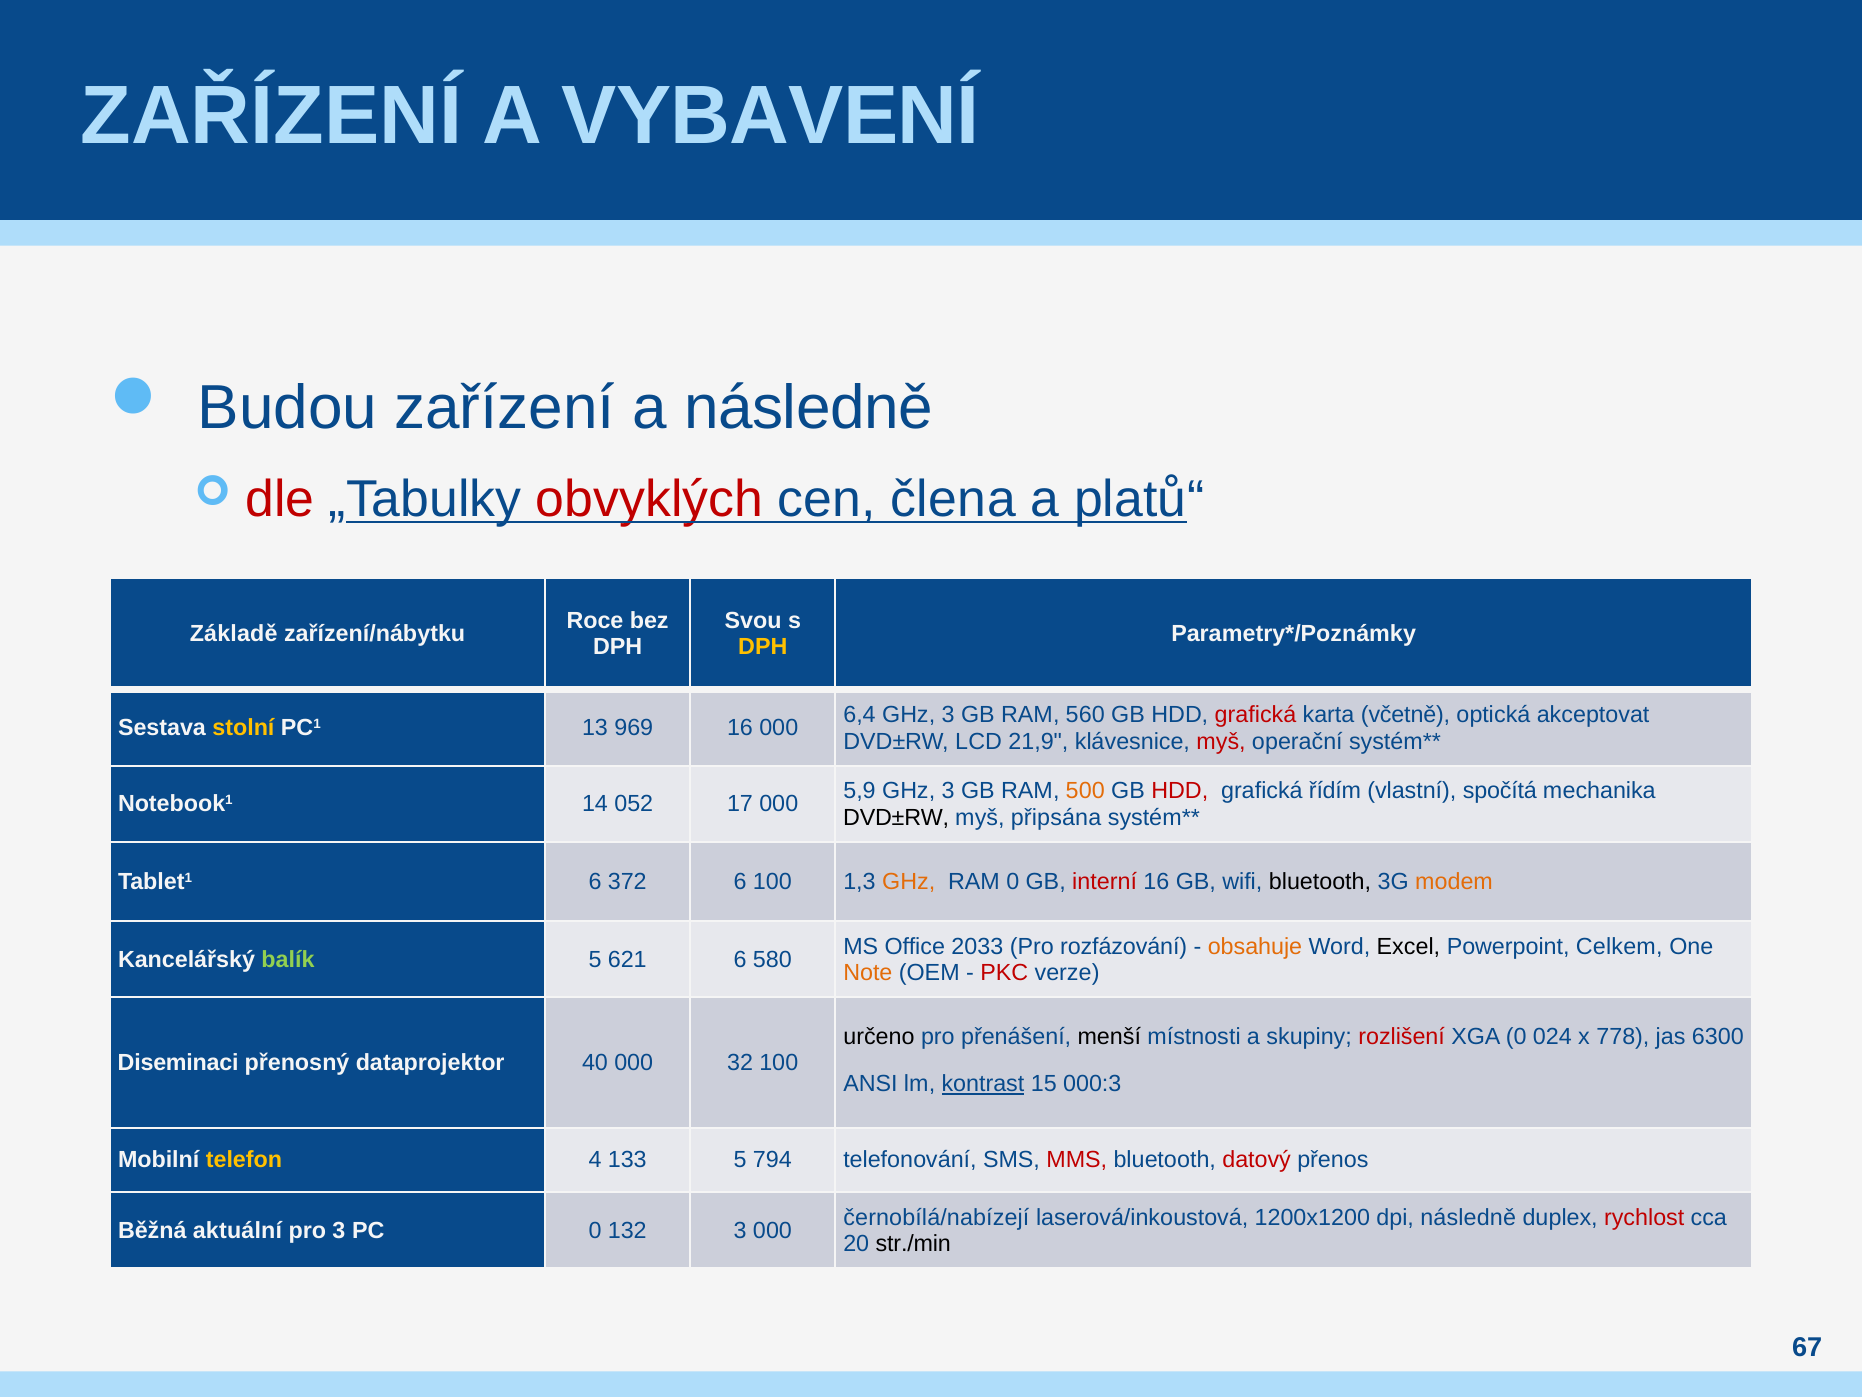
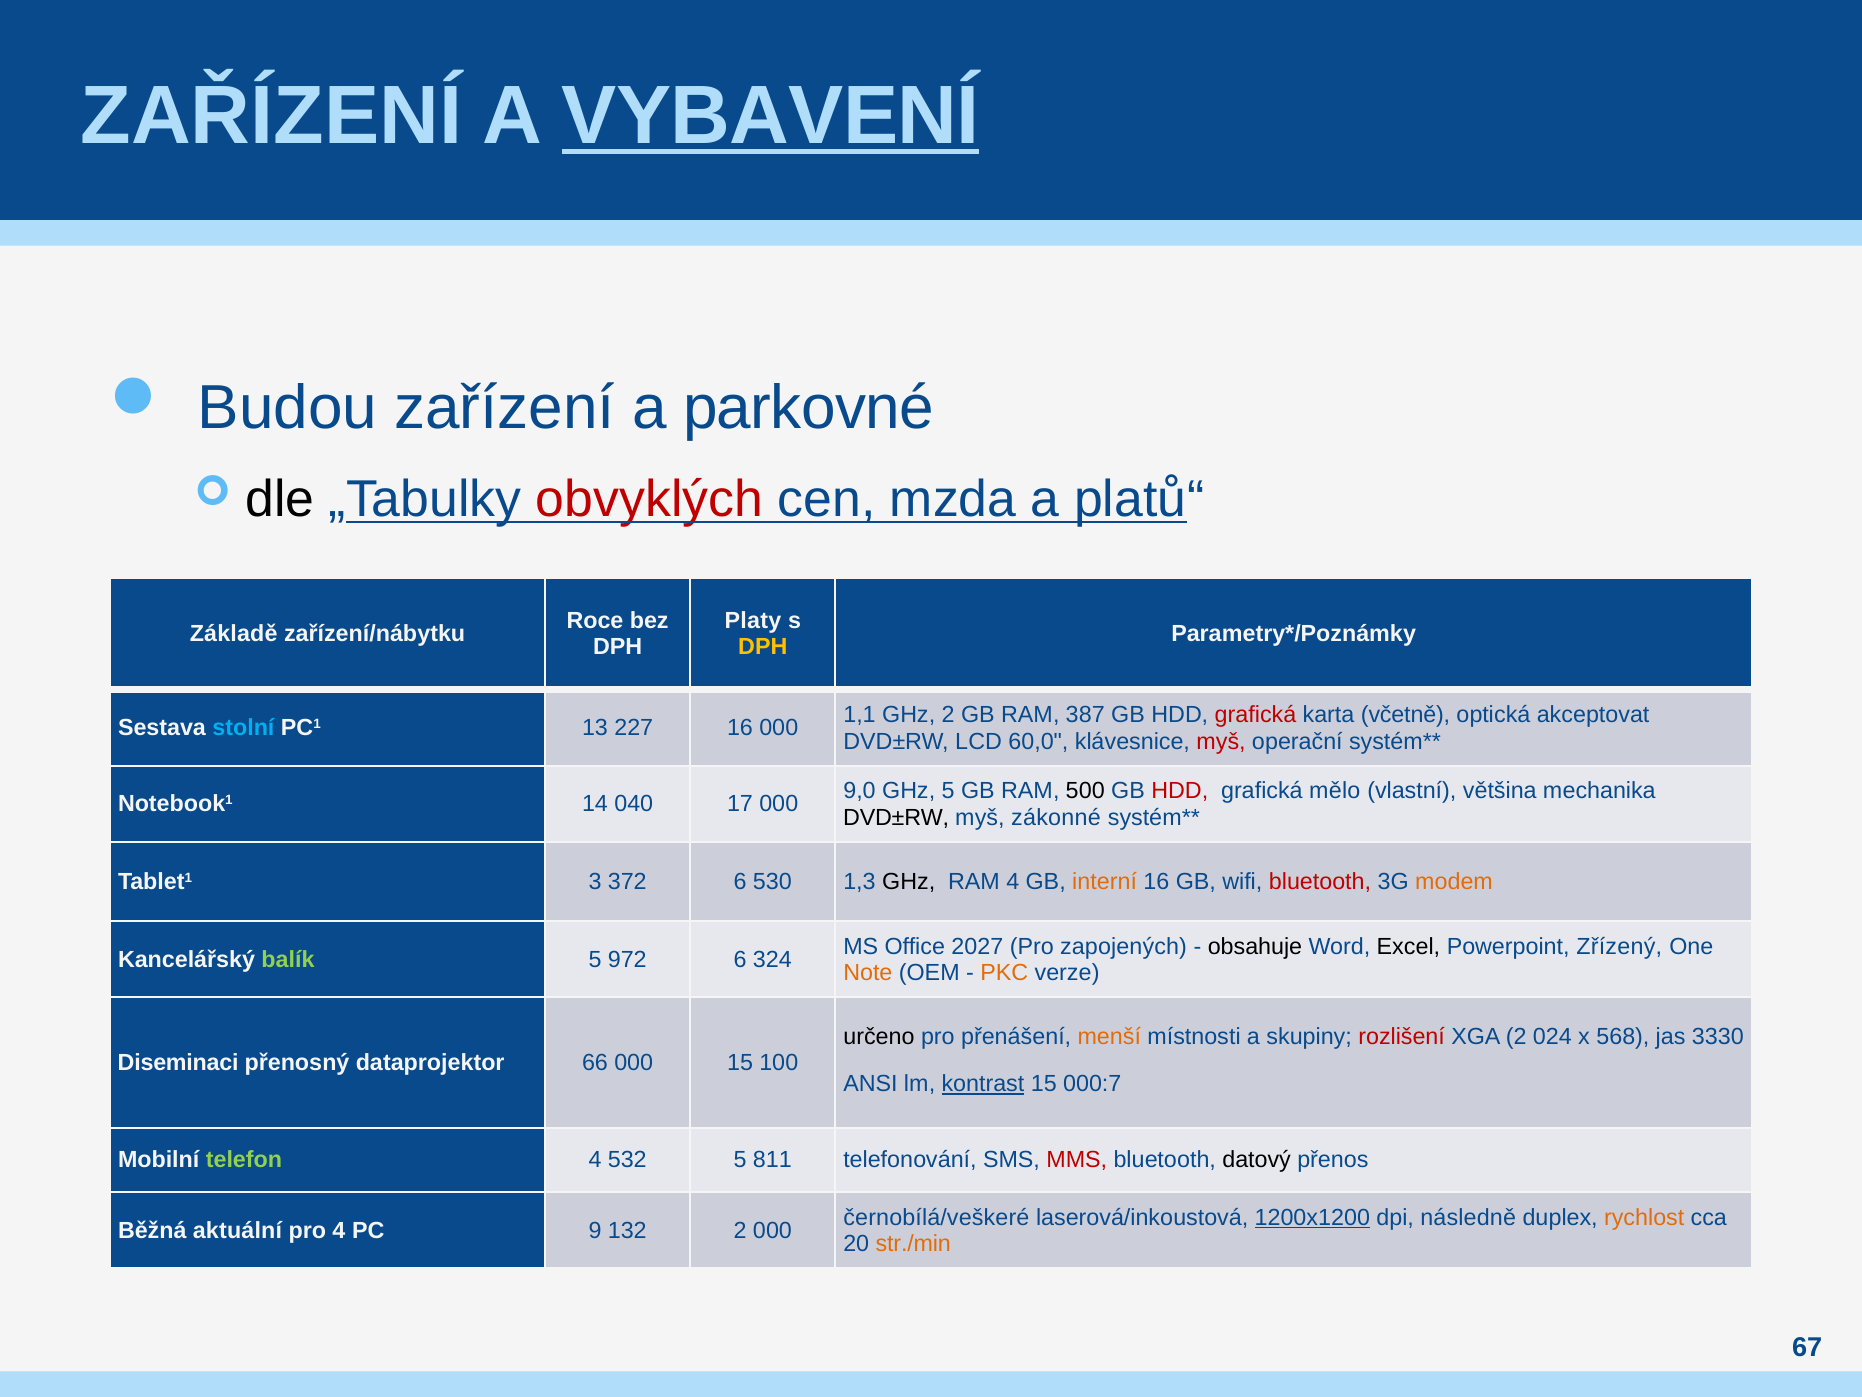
VYBAVENÍ underline: none -> present (771, 116)
a následně: následně -> parkovné (809, 408)
dle colour: red -> black (280, 499)
člena: člena -> mzda (953, 499)
Svou: Svou -> Platy (753, 621)
6,4: 6,4 -> 1,1 (860, 715)
3: 3 -> 2 (948, 715)
560: 560 -> 387 (1085, 715)
stolní colour: yellow -> light blue (243, 728)
969: 969 -> 227 (634, 728)
21,9: 21,9 -> 60,0 (1038, 741)
5,9: 5,9 -> 9,0 (860, 791)
3: 3 -> 5 (948, 791)
500 colour: orange -> black (1085, 791)
řídím: řídím -> mělo (1335, 791)
spočítá: spočítá -> většina (1500, 791)
052: 052 -> 040 (634, 804)
připsána: připsána -> zákonné (1056, 817)
Tablet1 6: 6 -> 3 (595, 882)
6 100: 100 -> 530 (772, 882)
GHz colour: orange -> black (909, 882)
RAM 0: 0 -> 4 (1013, 882)
interní colour: red -> orange (1105, 882)
bluetooth colour: black -> red (1320, 882)
2033: 2033 -> 2027 (977, 946)
rozfázování: rozfázování -> zapojených (1124, 946)
obsahuje colour: orange -> black (1255, 946)
Celkem: Celkem -> Zřízený (1619, 946)
621: 621 -> 972 (627, 959)
580: 580 -> 324 (772, 959)
PKC colour: red -> orange (1004, 972)
menší colour: black -> orange (1109, 1036)
XGA 0: 0 -> 2 (1516, 1036)
778: 778 -> 568 (1623, 1036)
6300: 6300 -> 3330 (1718, 1036)
40: 40 -> 66 (595, 1062)
000 32: 32 -> 15 (740, 1062)
000:3: 000:3 -> 000:7 (1092, 1084)
telefon colour: yellow -> light green (244, 1160)
133: 133 -> 532 (627, 1160)
794: 794 -> 811 (772, 1160)
datový colour: red -> black (1257, 1160)
černobílá/nabízejí: černobílá/nabízejí -> černobílá/veškeré (936, 1217)
1200x1200 underline: none -> present (1312, 1217)
rychlost colour: red -> orange (1644, 1217)
pro 3: 3 -> 4 (339, 1230)
PC 0: 0 -> 9 (595, 1230)
132 3: 3 -> 2 (740, 1230)
str./min colour: black -> orange (913, 1243)
